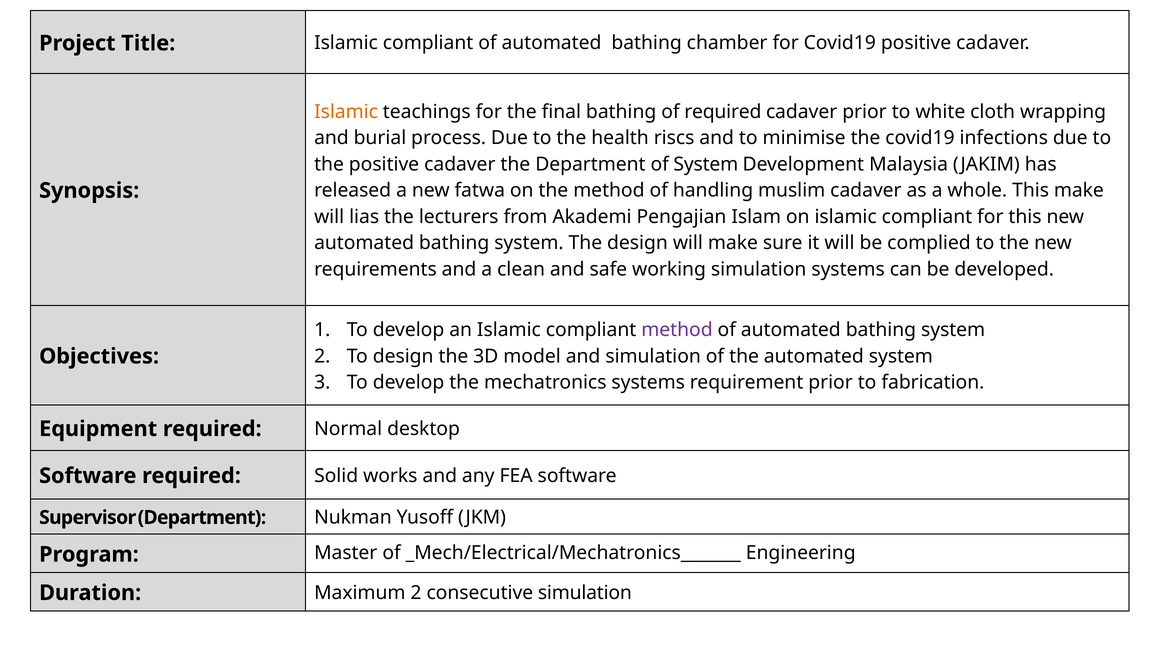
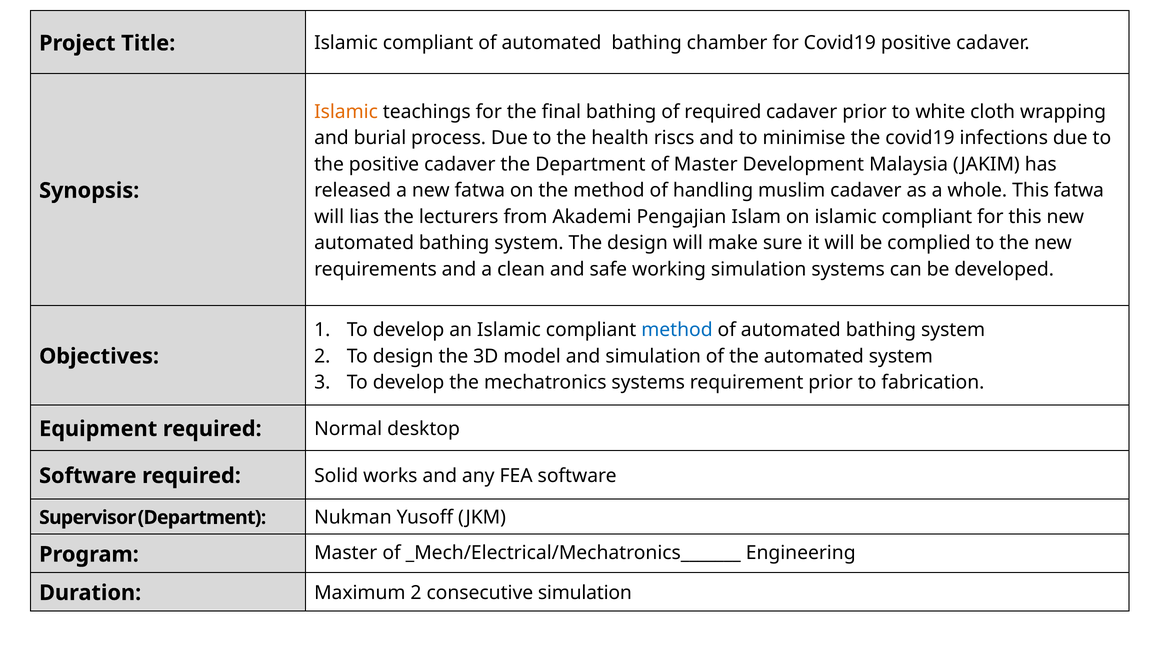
of System: System -> Master (706, 164)
This make: make -> fatwa (1079, 190)
method colour: purple -> blue (677, 330)
